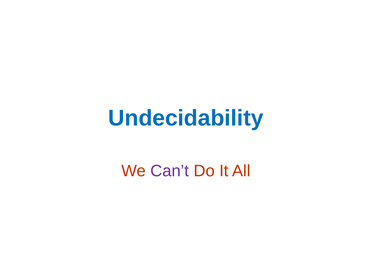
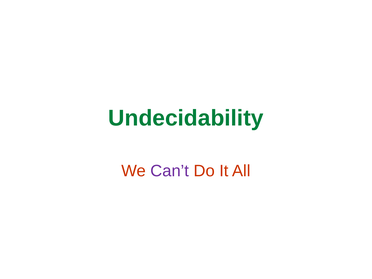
Undecidability colour: blue -> green (186, 118)
